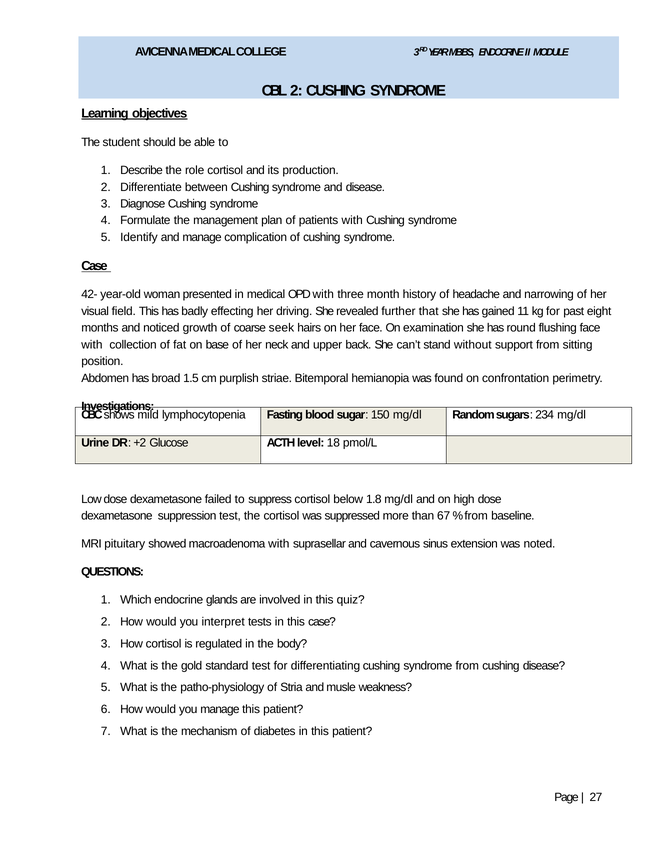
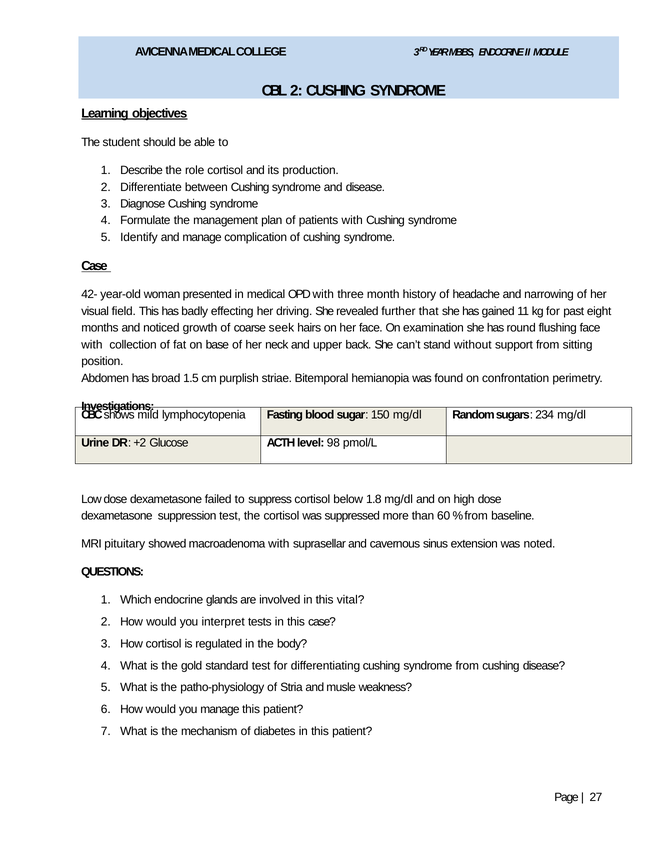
18: 18 -> 98 (333, 443)
67: 67 -> 60 (444, 516)
quiz: quiz -> vital (351, 600)
